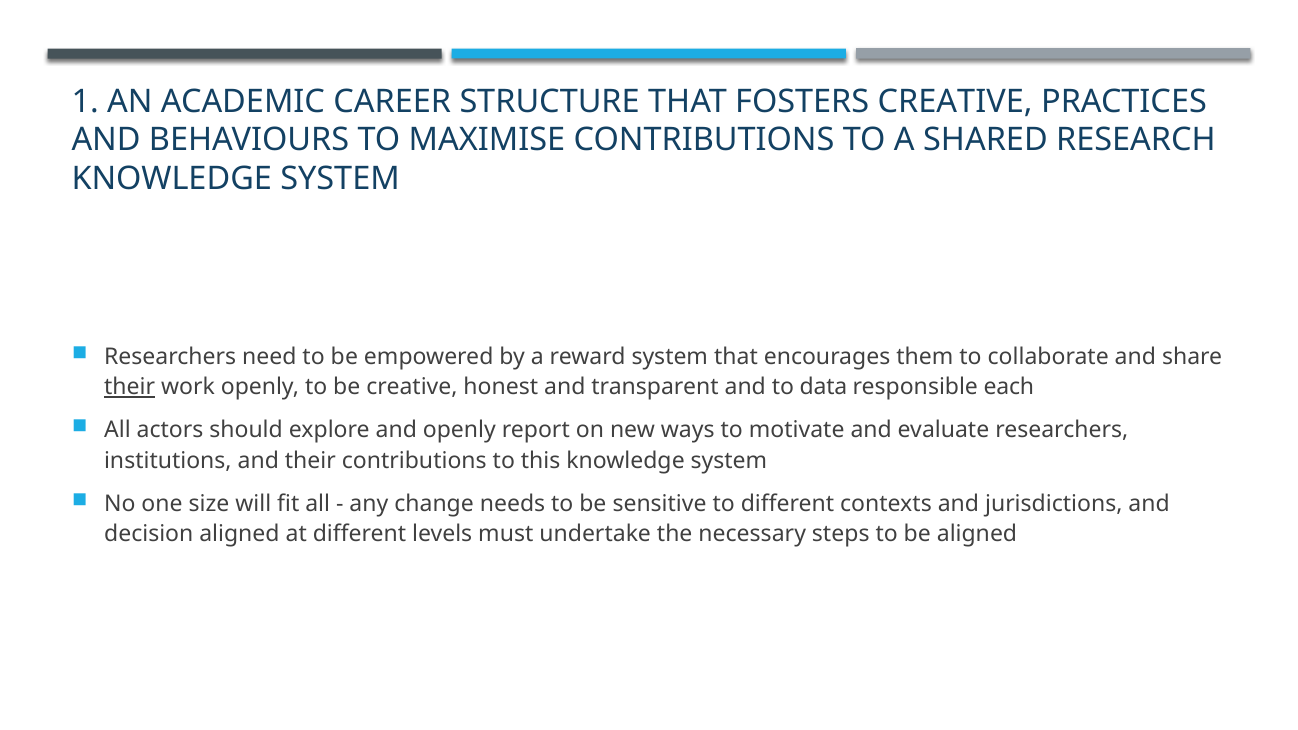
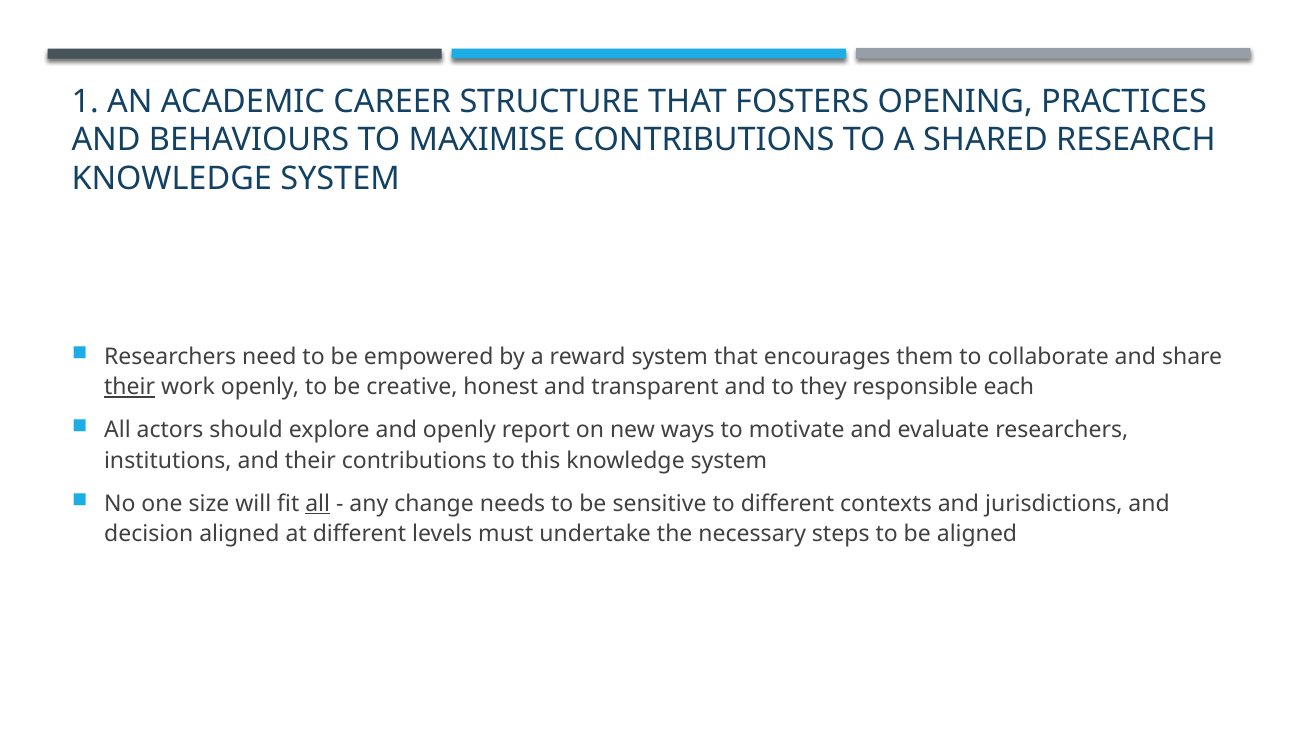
FOSTERS CREATIVE: CREATIVE -> OPENING (955, 101)
data: data -> they (823, 387)
all underline: none -> present (318, 504)
